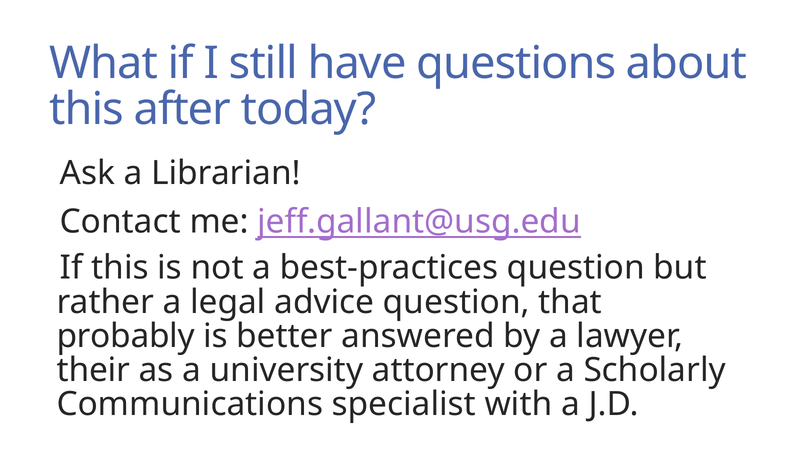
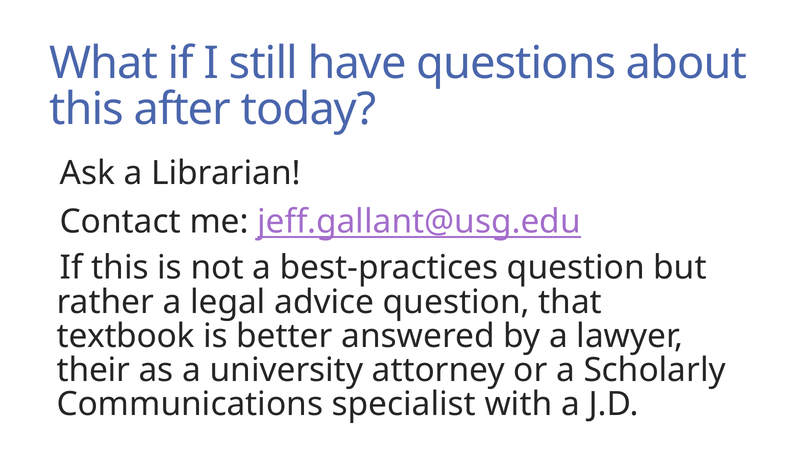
probably: probably -> textbook (126, 336)
